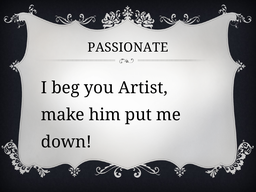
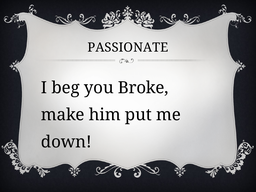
Artist: Artist -> Broke (143, 88)
